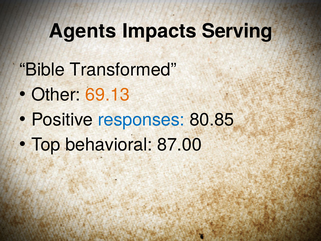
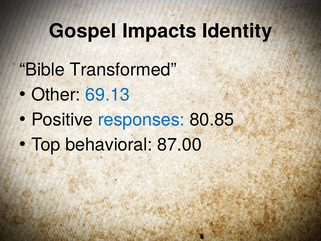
Agents: Agents -> Gospel (83, 31)
Serving: Serving -> Identity (237, 31)
69.13 colour: orange -> blue (108, 95)
